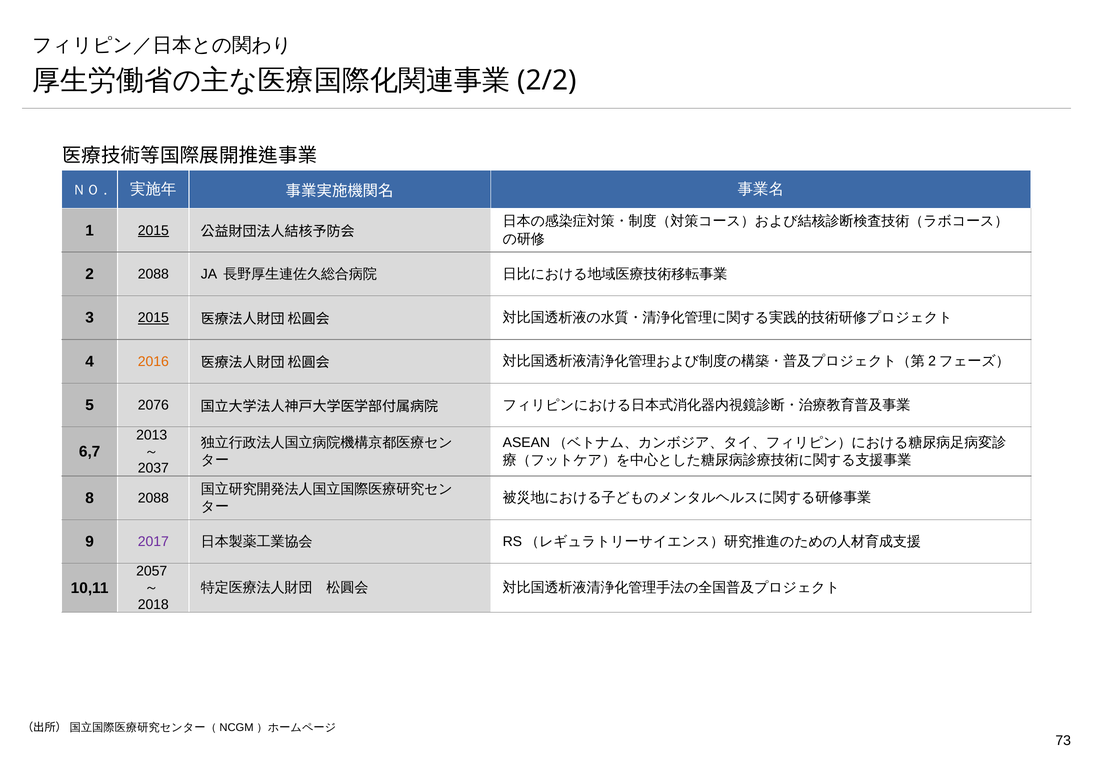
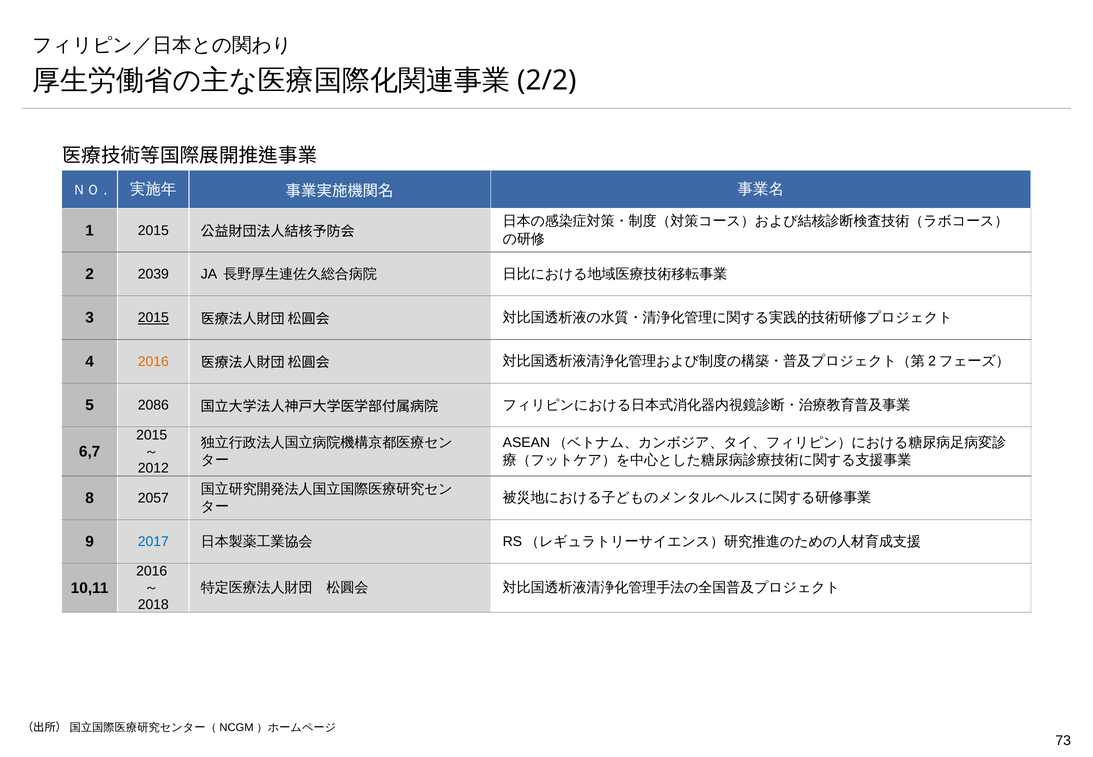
2015 underline: present -> none (153, 230)
2 2088: 2088 -> 2039 (153, 274)
2076: 2076 -> 2086 (153, 405)
2013: 2013 -> 2015 (152, 435)
2037: 2037 -> 2012 (153, 468)
8 2088: 2088 -> 2057 (153, 498)
2017 colour: purple -> blue (153, 541)
2057: 2057 -> 2016 (152, 571)
